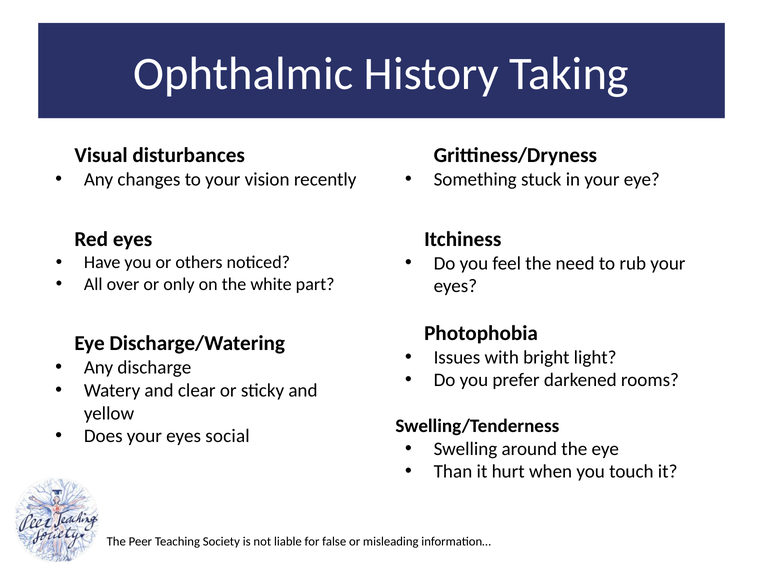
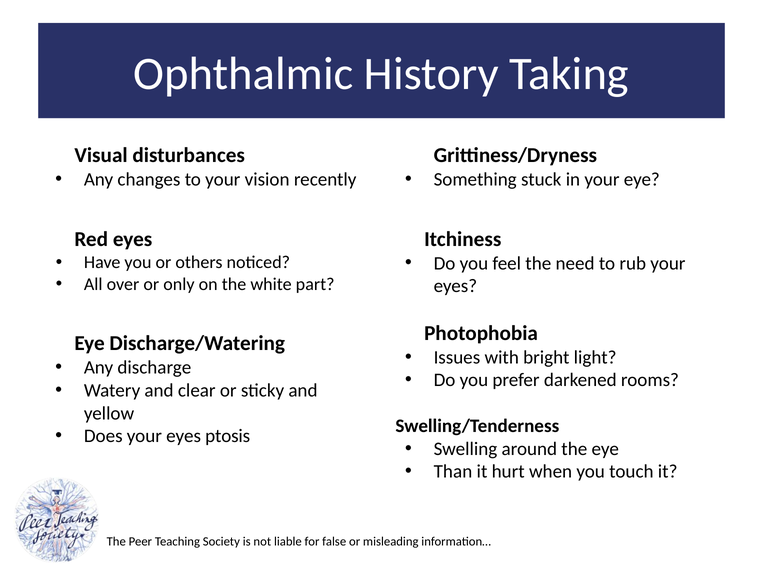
social: social -> ptosis (228, 436)
